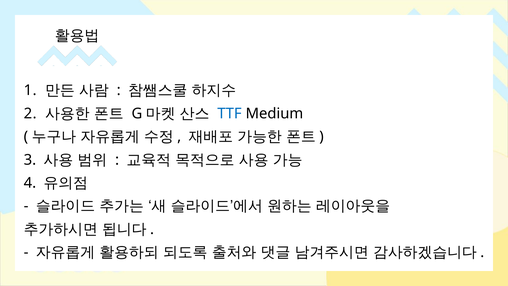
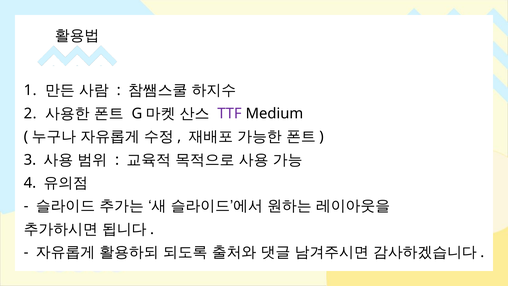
TTF colour: blue -> purple (230, 113)
